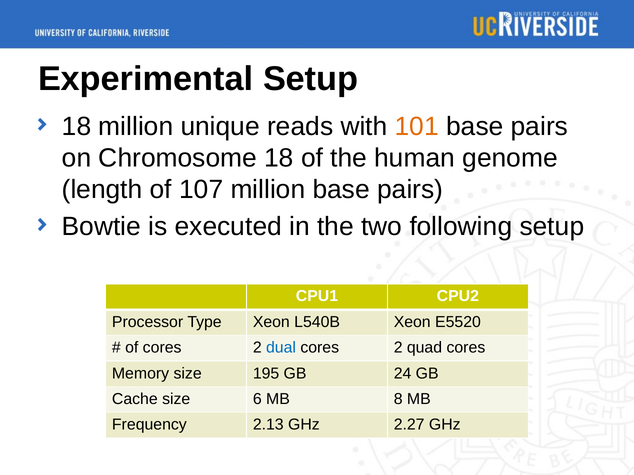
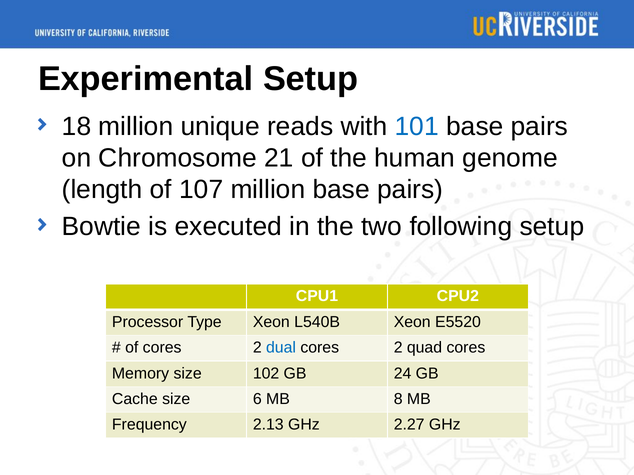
101 colour: orange -> blue (417, 127)
Chromosome 18: 18 -> 21 (279, 158)
195: 195 -> 102 (266, 374)
